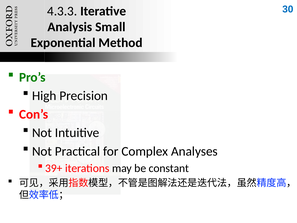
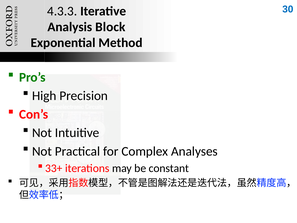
Small: Small -> Block (110, 27)
39+: 39+ -> 33+ (54, 168)
